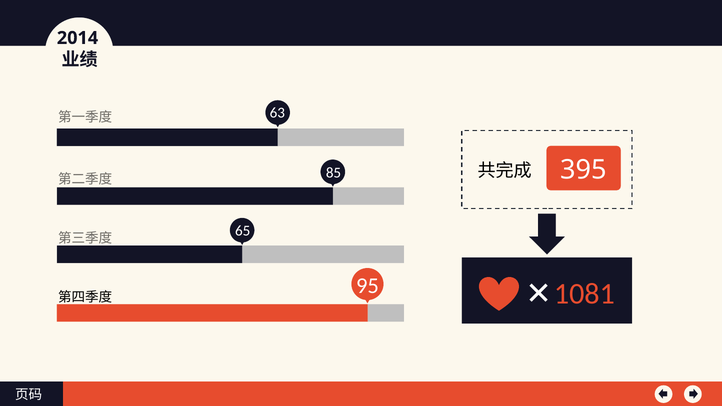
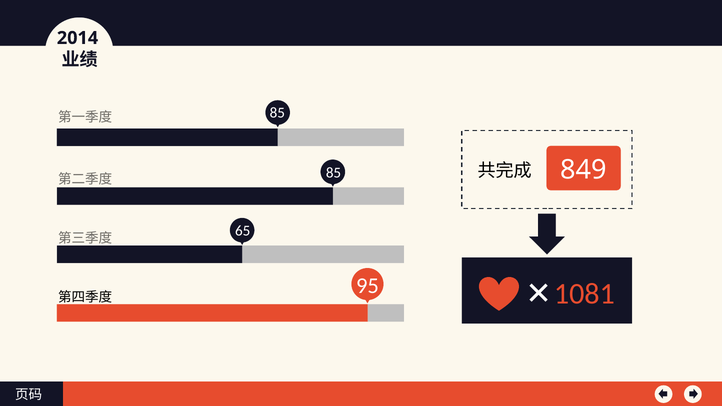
63: 63 -> 85 (277, 113)
395: 395 -> 849 (584, 170)
